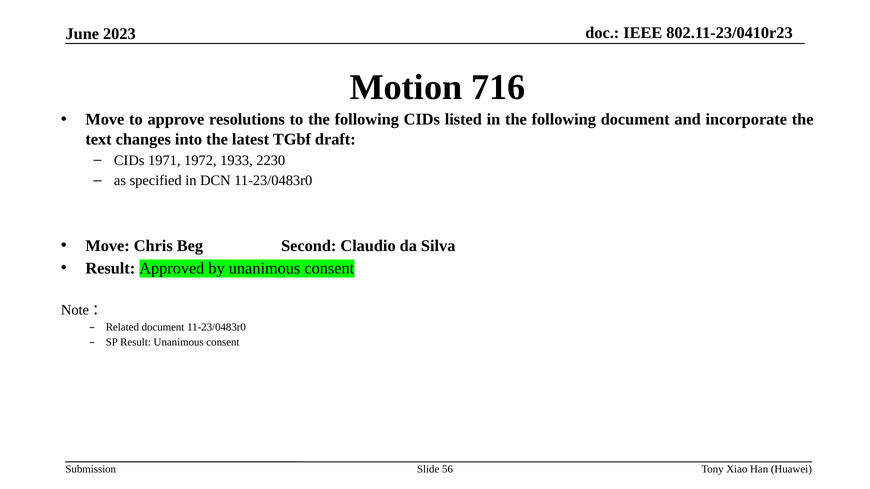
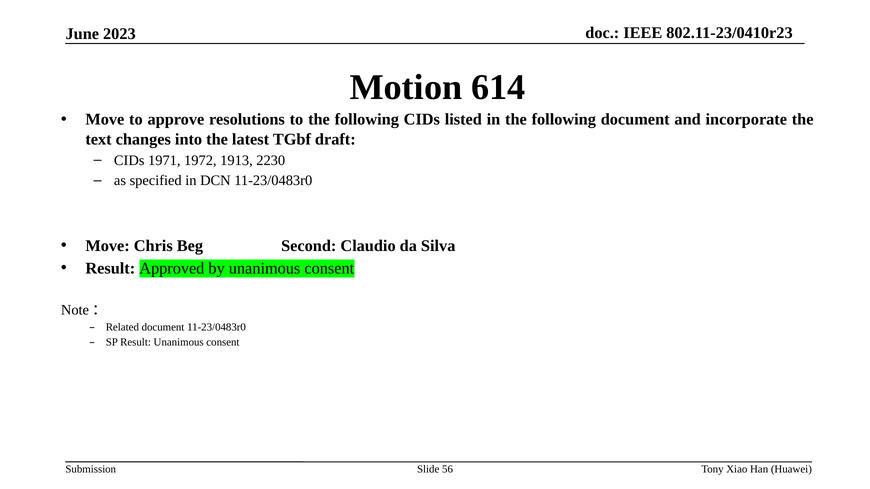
716: 716 -> 614 (498, 87)
1933: 1933 -> 1913 (236, 161)
